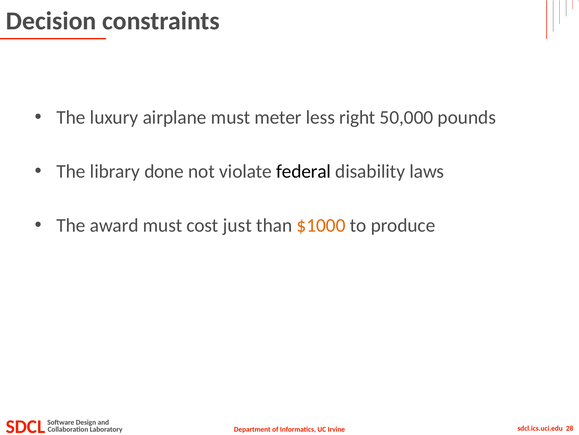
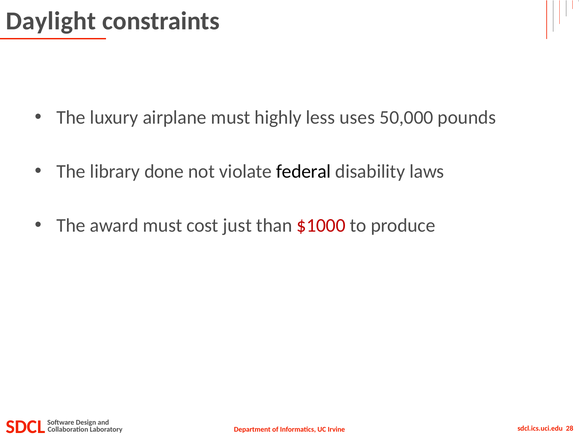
Decision: Decision -> Daylight (51, 21)
meter: meter -> highly (278, 117)
right: right -> uses (357, 117)
$1000 colour: orange -> red (321, 225)
